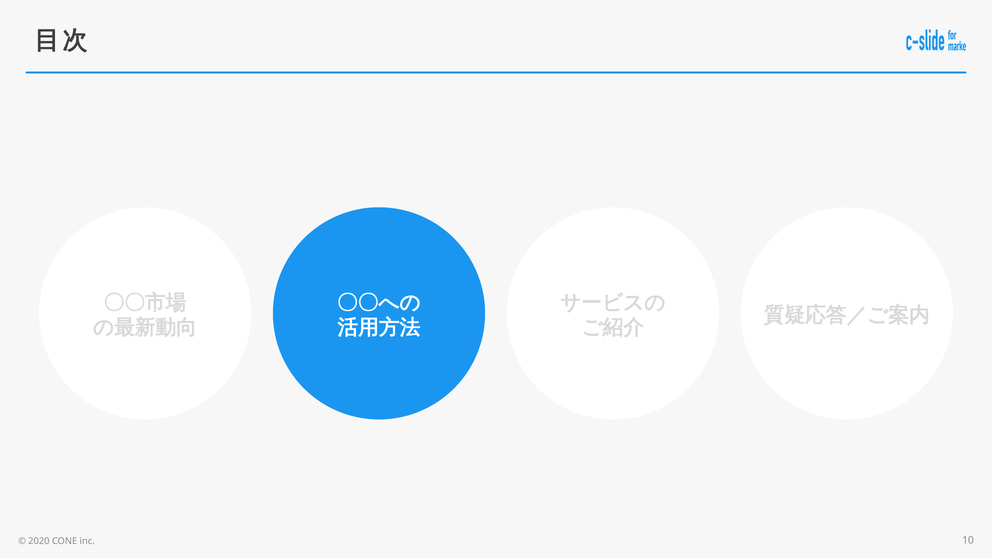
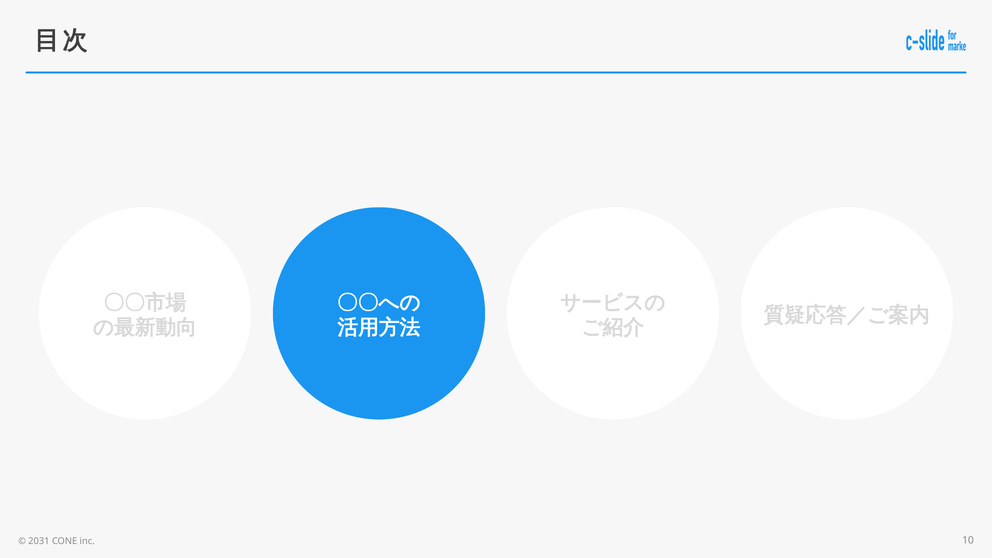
2020: 2020 -> 2031 (39, 541)
